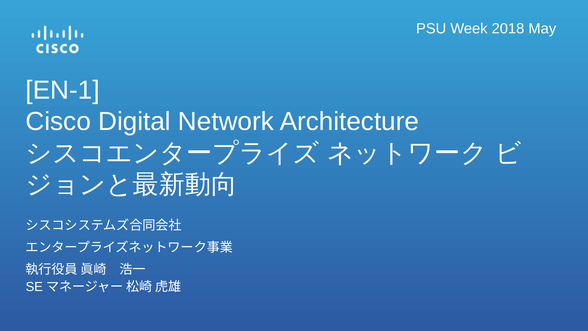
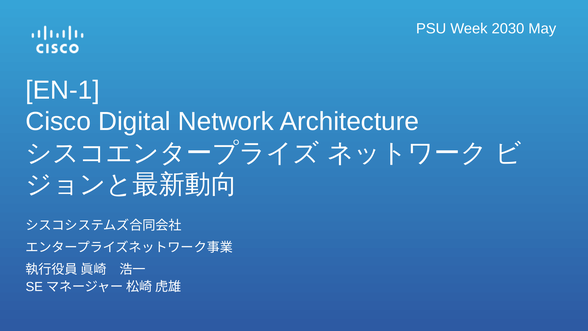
2018: 2018 -> 2030 (508, 29)
